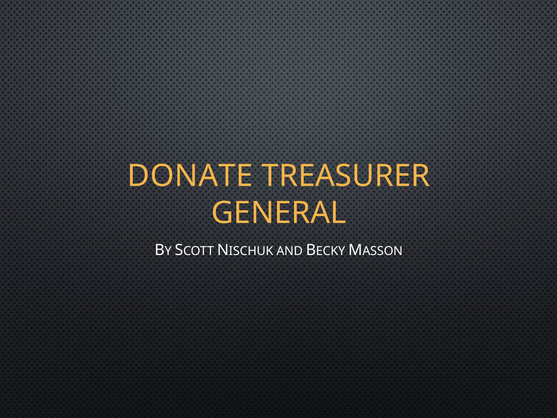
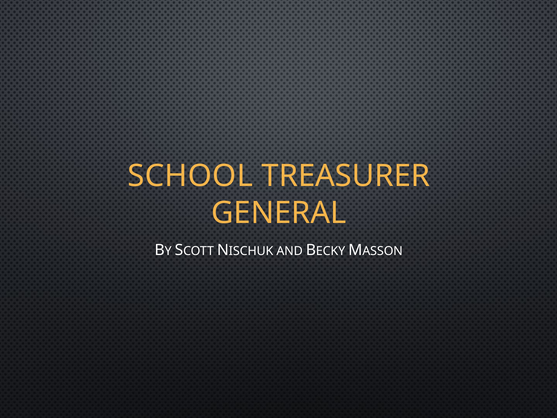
DONATE: DONATE -> SCHOOL (190, 176)
